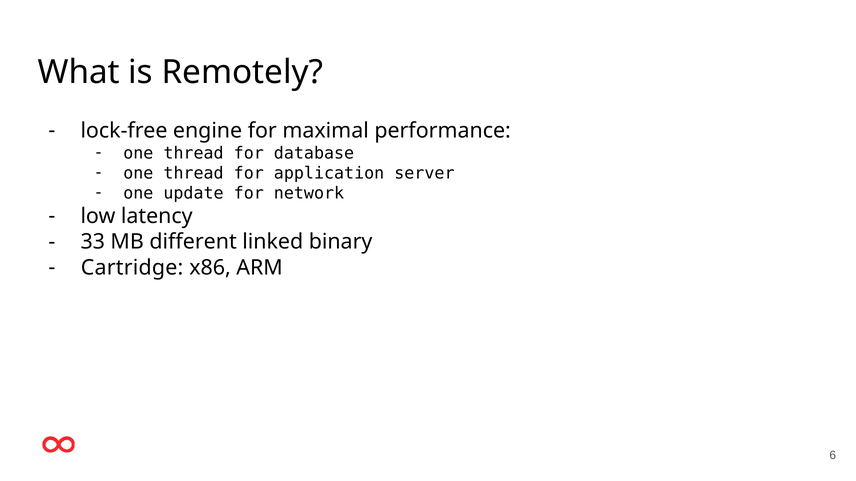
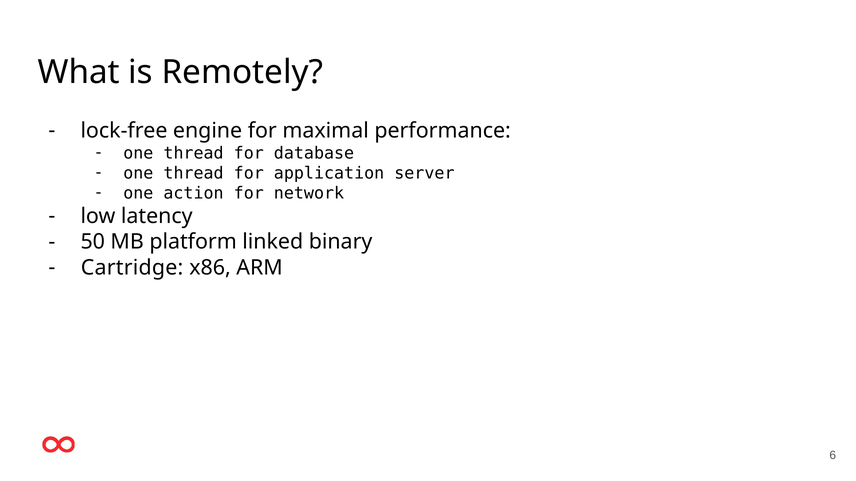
update: update -> action (194, 193)
33: 33 -> 50 (93, 242)
different: different -> platform (193, 242)
